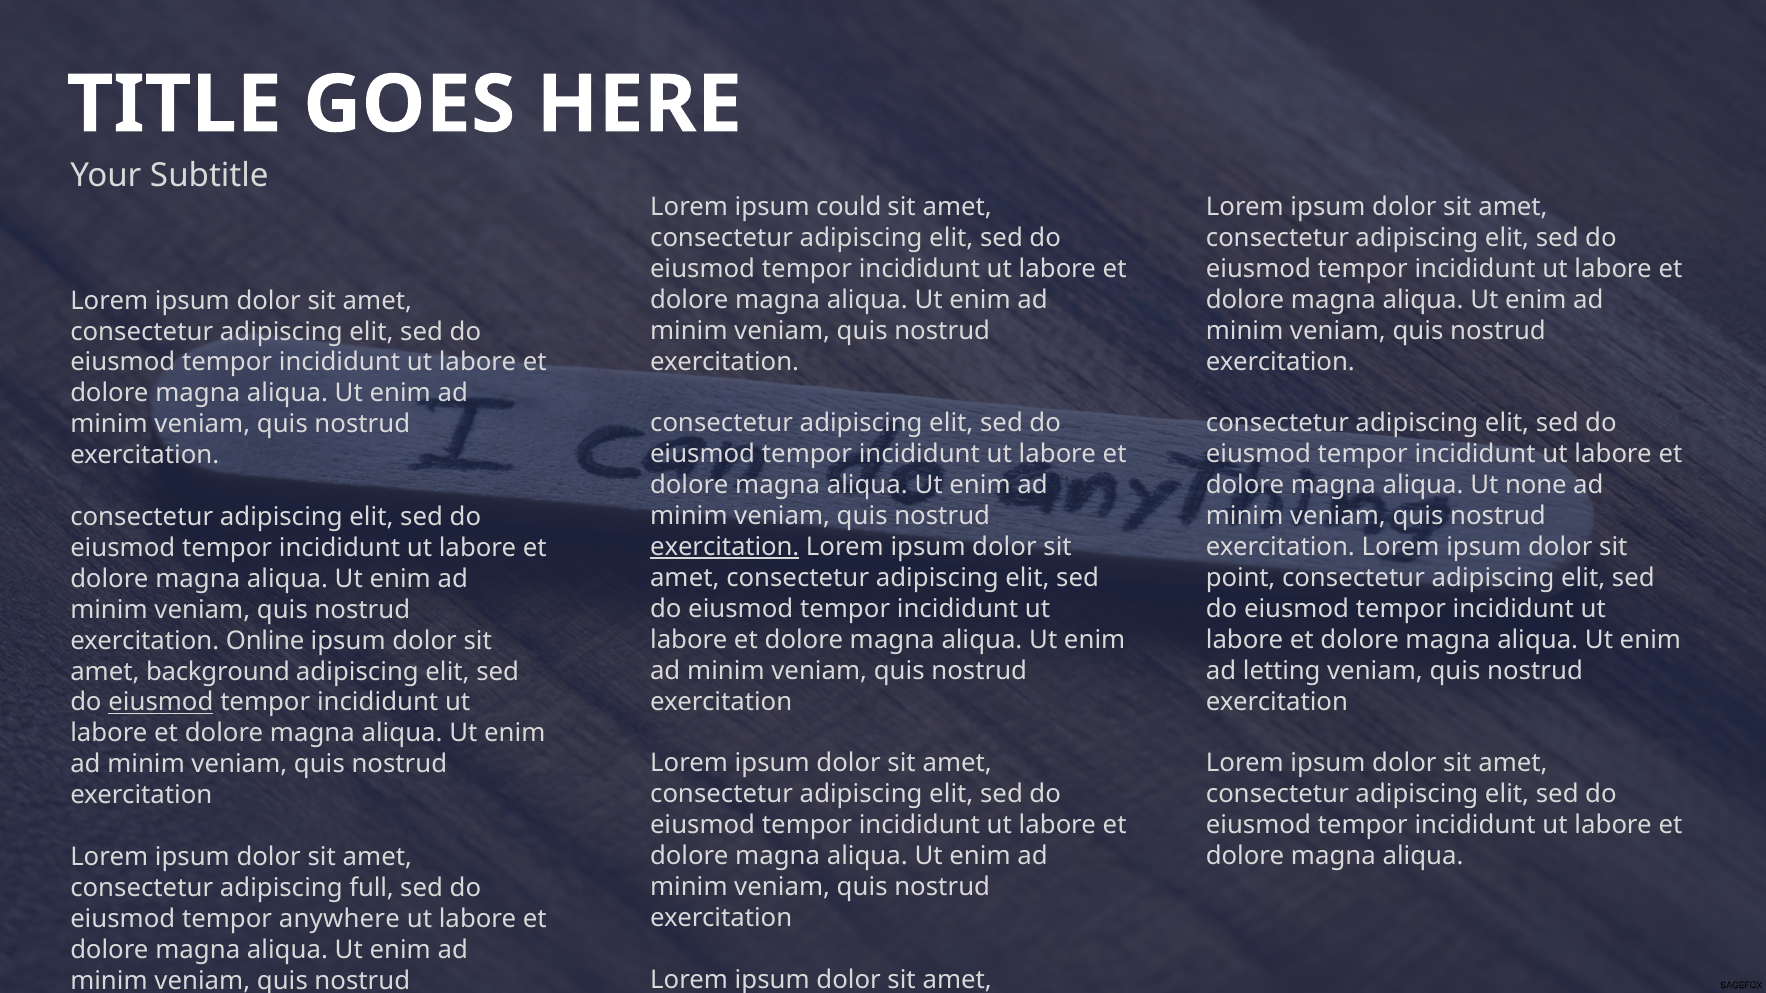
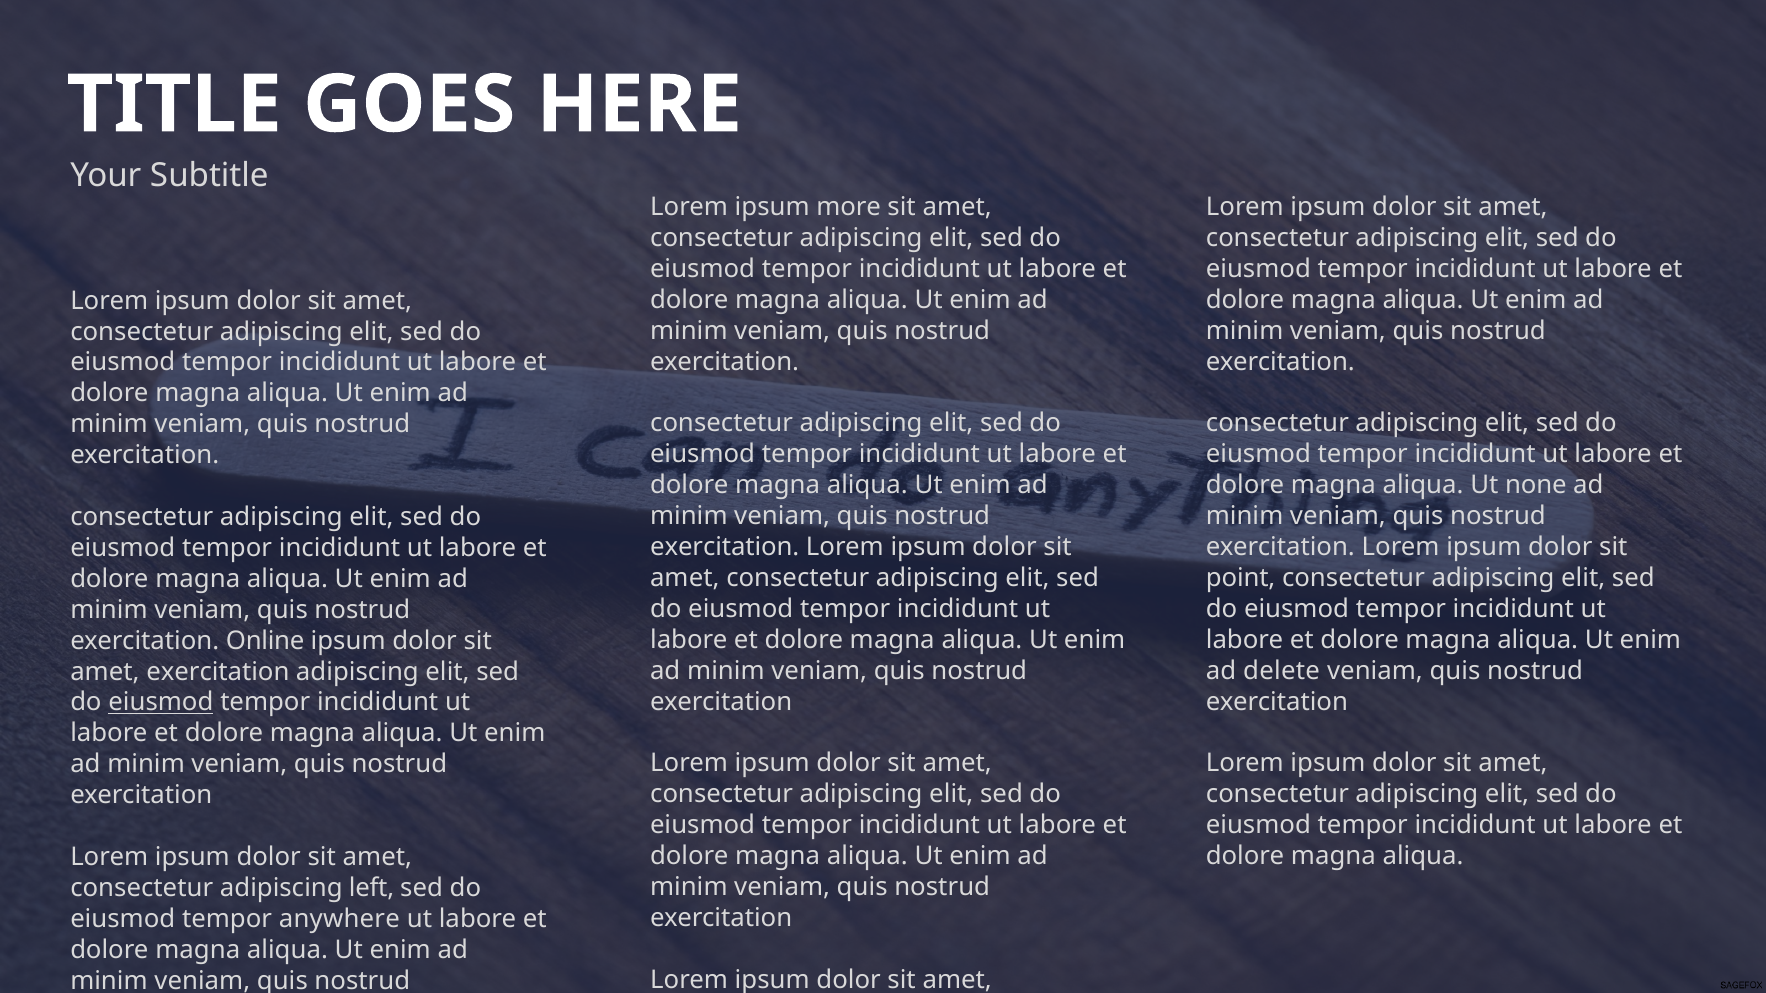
could: could -> more (849, 207)
exercitation underline: present -> none (725, 547)
letting: letting -> delete (1282, 671)
amet background: background -> exercitation (218, 672)
full: full -> left (372, 888)
